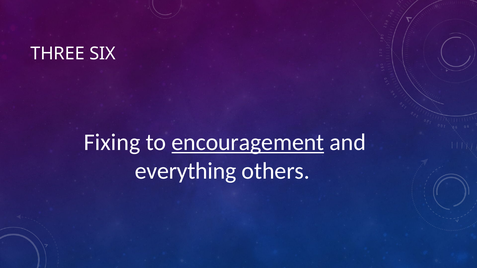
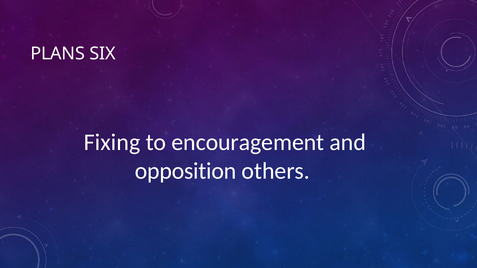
THREE: THREE -> PLANS (58, 54)
encouragement underline: present -> none (248, 143)
everything: everything -> opposition (186, 171)
